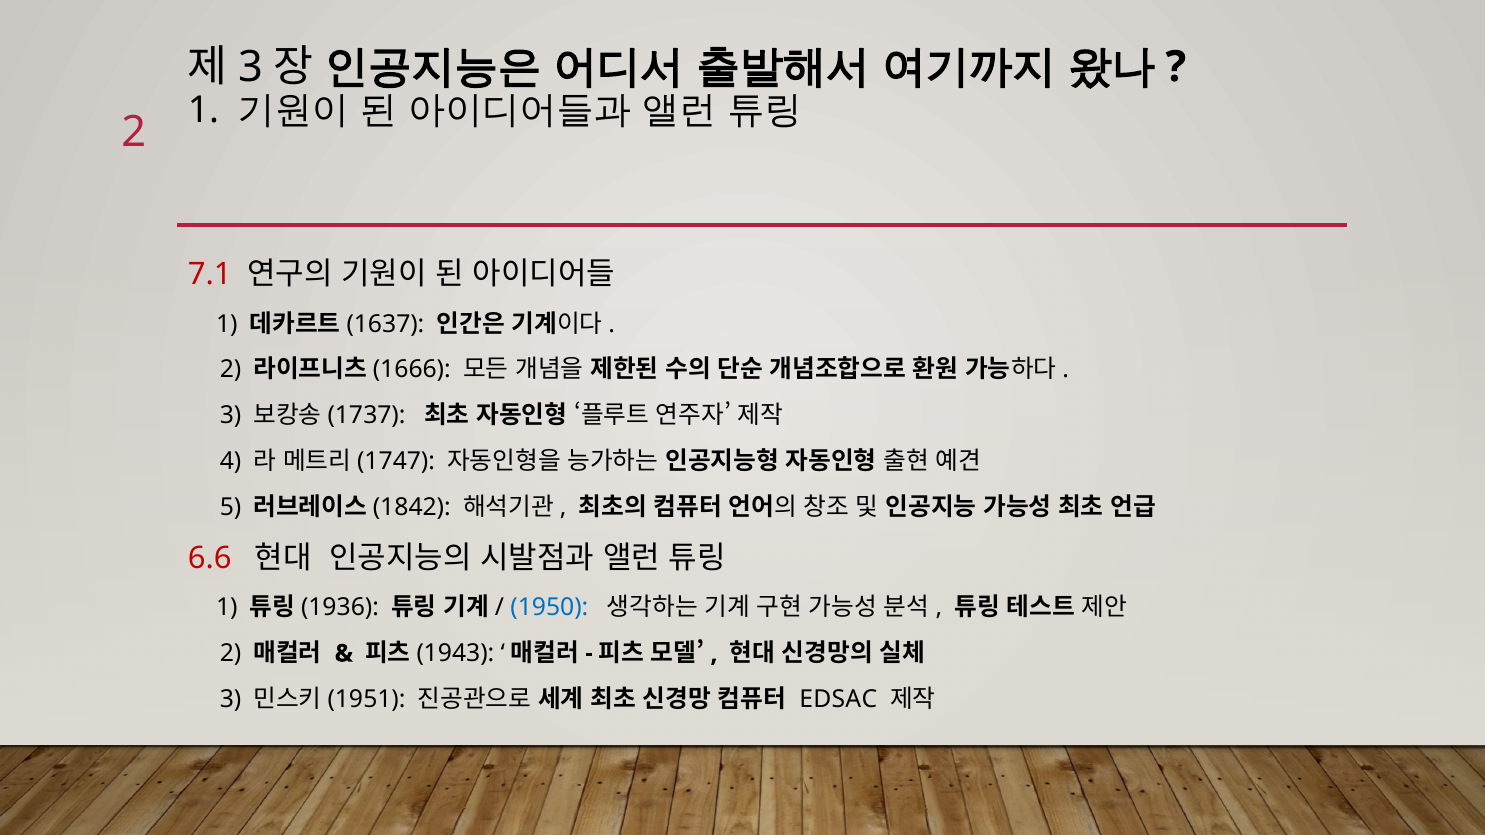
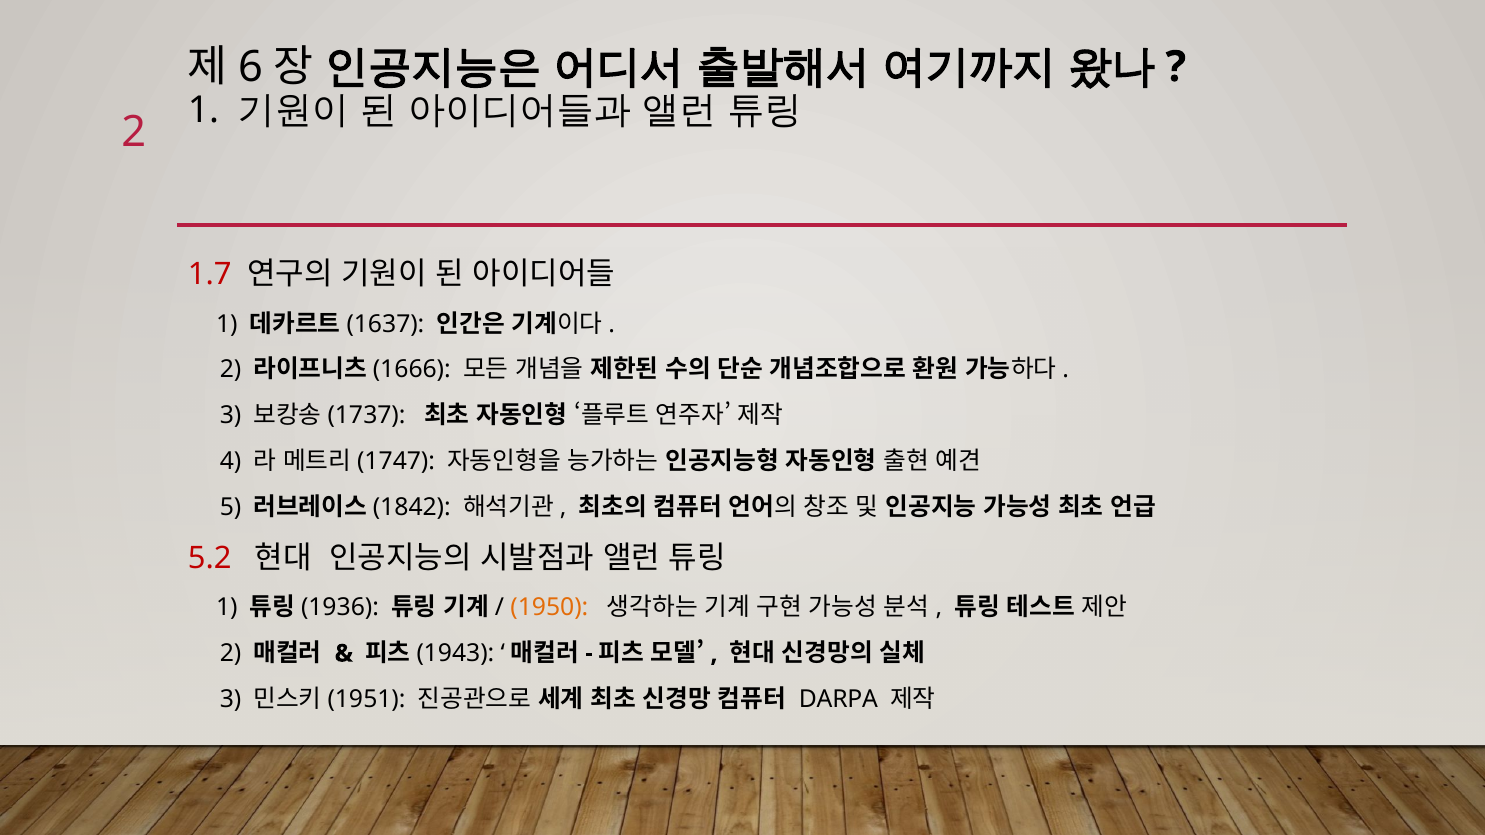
3: 3 -> 6 (250, 67)
7.1: 7.1 -> 1.7 (210, 275)
6.6: 6.6 -> 5.2 (210, 558)
1950 colour: blue -> orange (549, 608)
EDSAC: EDSAC -> DARPA (838, 700)
